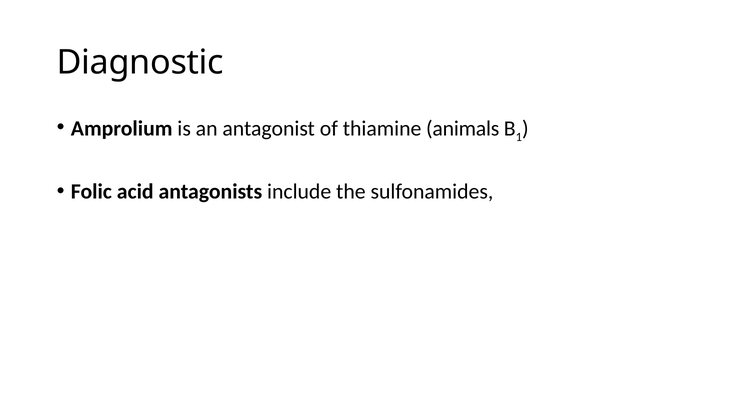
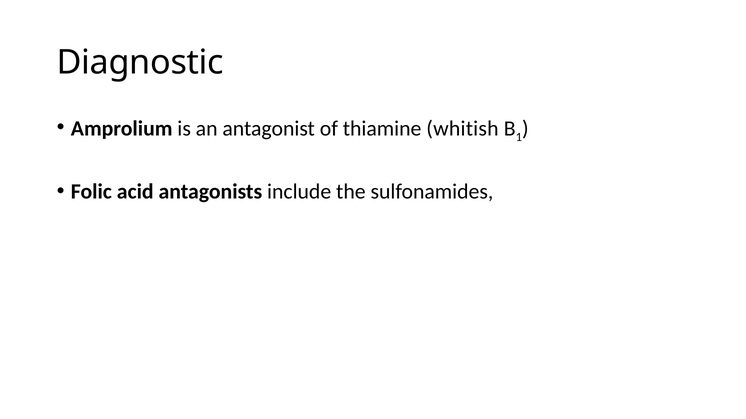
animals: animals -> whitish (462, 129)
